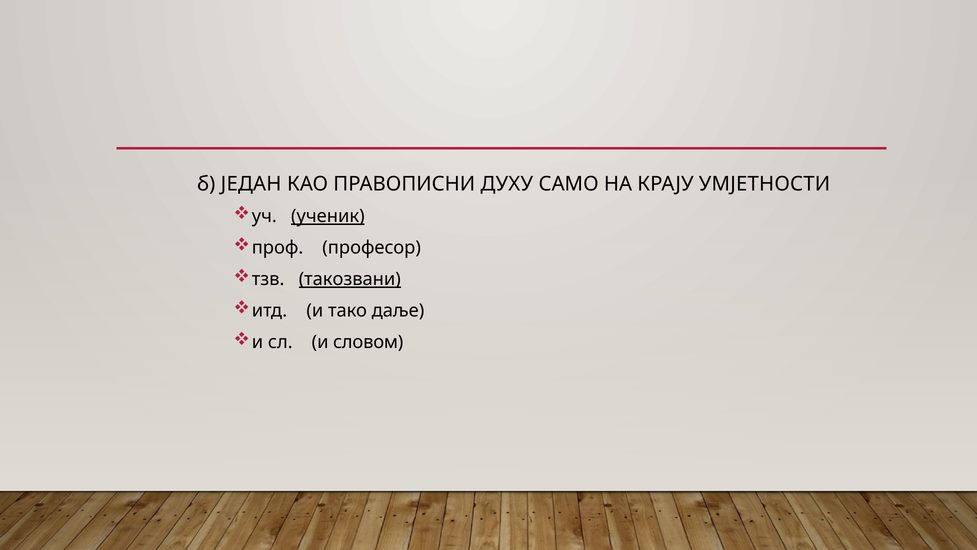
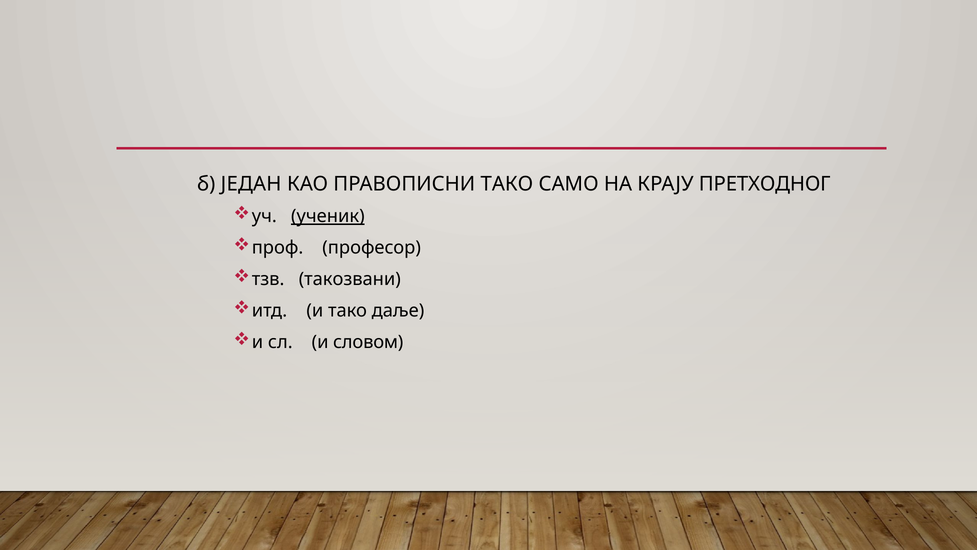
ПРАВОПИСНИ ДУХУ: ДУХУ -> ТАКО (507, 184)
УМЈЕТНОСТИ: УМЈЕТНОСТИ -> ПРЕТХОДНОГ (765, 184)
такозвани underline: present -> none (350, 279)
